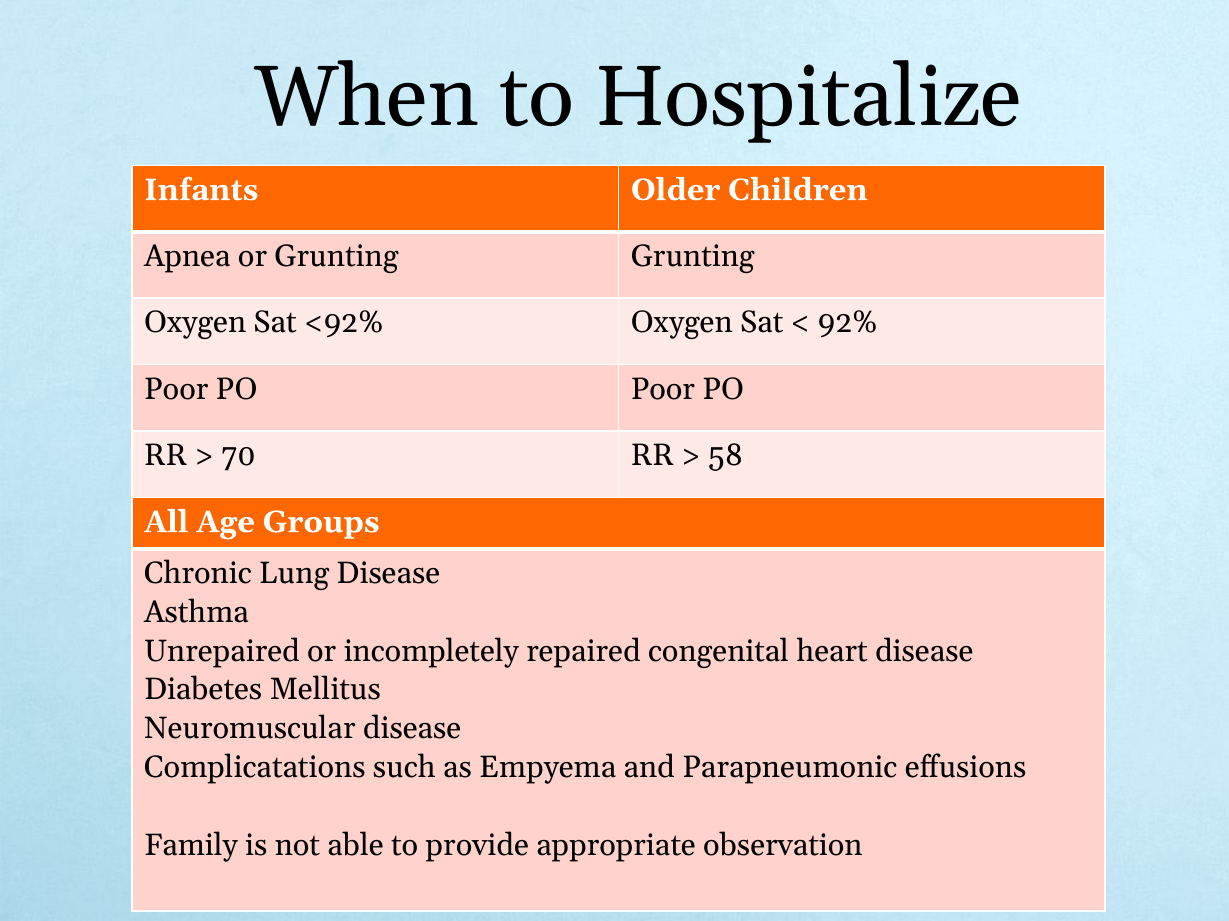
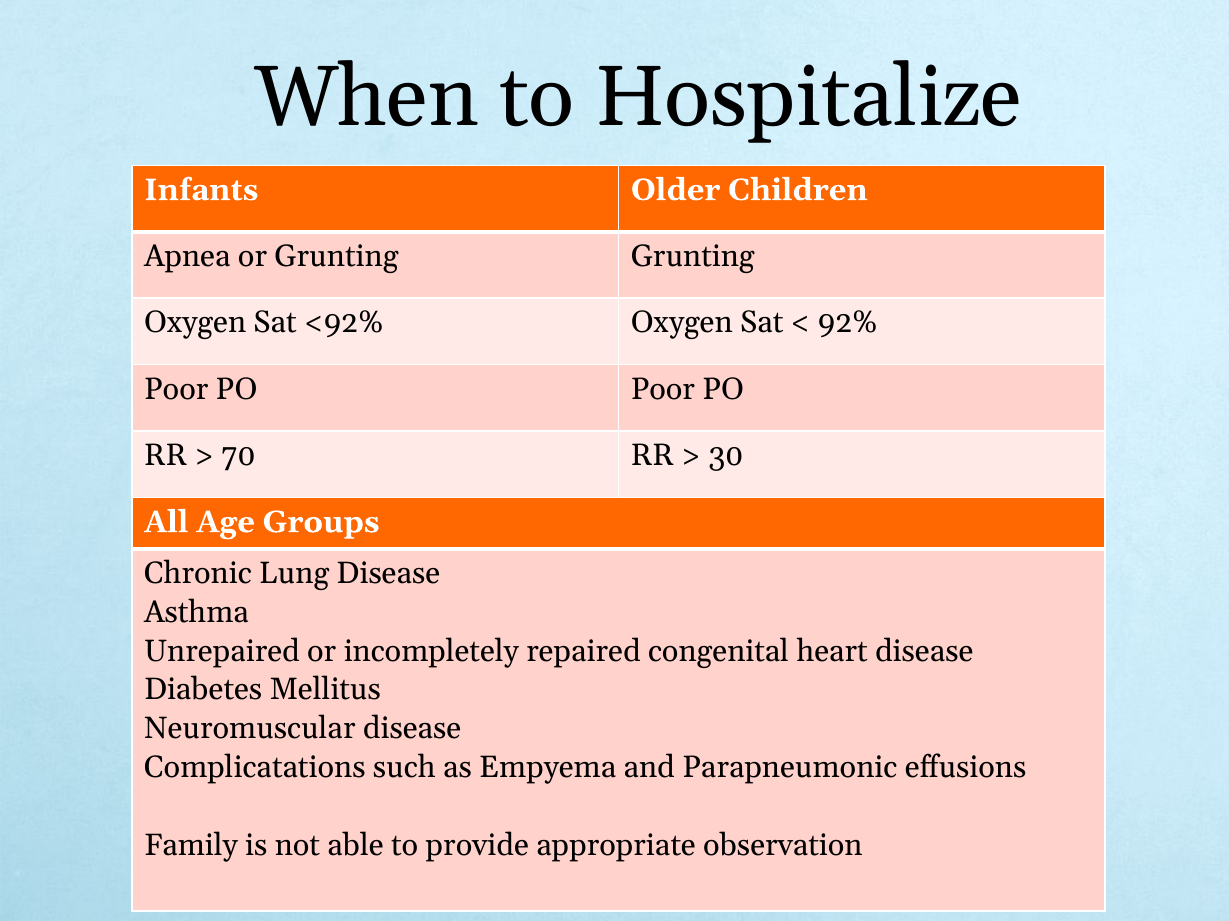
58: 58 -> 30 (726, 456)
